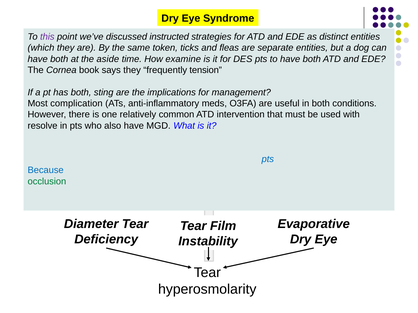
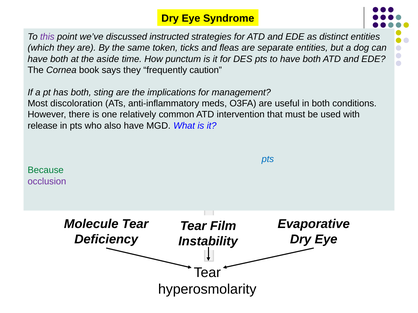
examine: examine -> punctum (183, 59)
frequently tension: tension -> caution (206, 70)
complication: complication -> discoloration (76, 104)
resolve: resolve -> release (43, 126)
Because colour: blue -> green (46, 170)
occlusion colour: green -> purple (47, 182)
Diameter: Diameter -> Molecule (91, 224)
